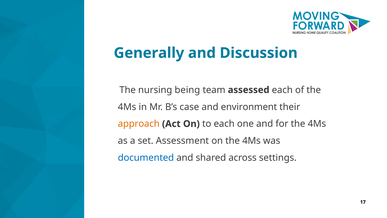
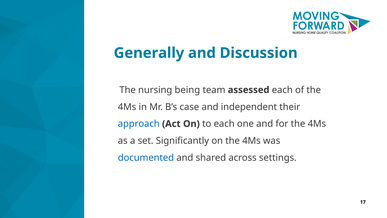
environment: environment -> independent (249, 107)
approach colour: orange -> blue (139, 124)
Assessment: Assessment -> Significantly (182, 141)
